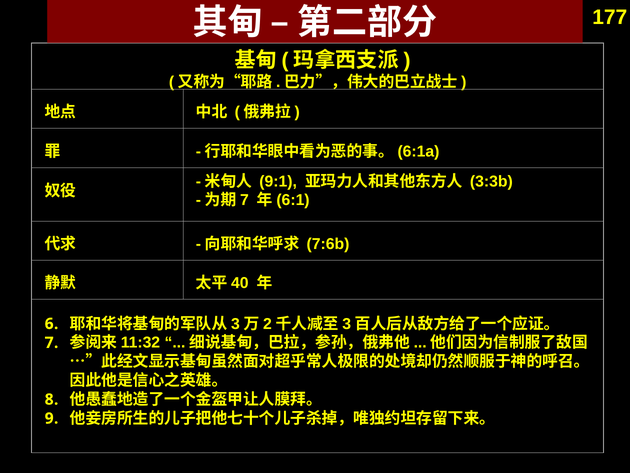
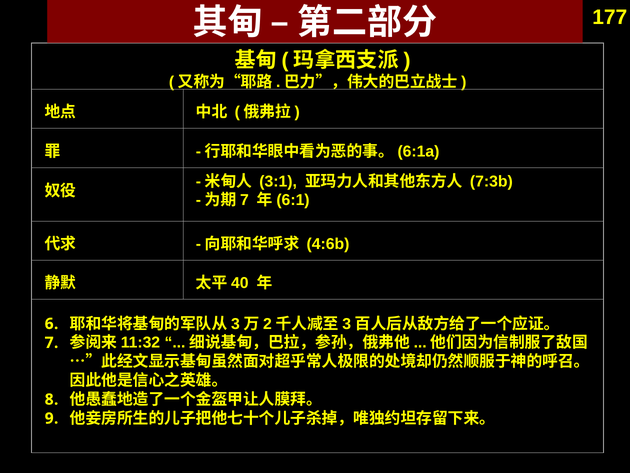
9:1: 9:1 -> 3:1 (278, 181)
3:3b: 3:3b -> 7:3b (491, 181)
7:6b: 7:6b -> 4:6b (328, 244)
